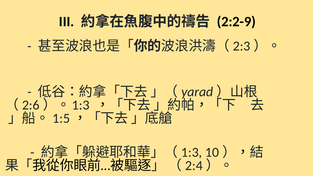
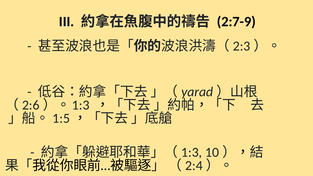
2:2-9: 2:2-9 -> 2:7-9 (236, 22)
